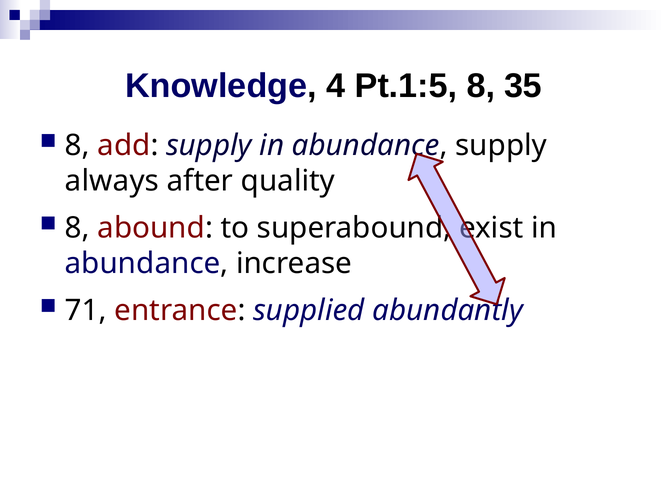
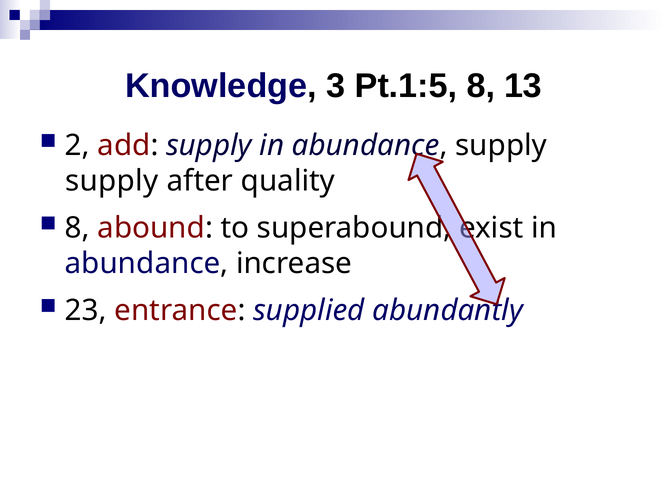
4: 4 -> 3 (336, 86)
35: 35 -> 13 (523, 86)
8: 8 -> 2 (77, 145)
always: always -> supply (112, 181)
71: 71 -> 23 (86, 310)
